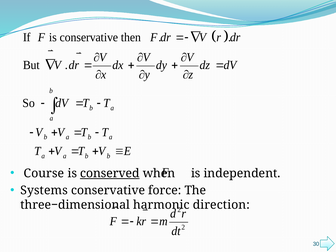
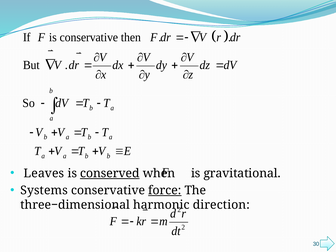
Course: Course -> Leaves (44, 173)
independent: independent -> gravitational (242, 173)
force underline: none -> present (165, 190)
